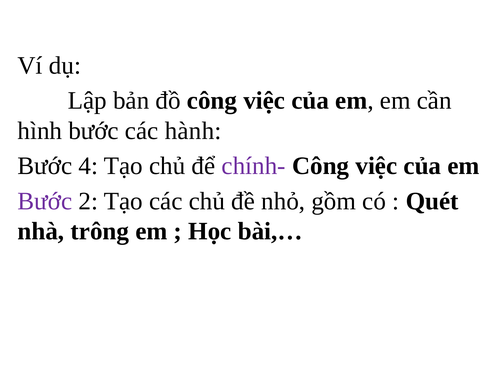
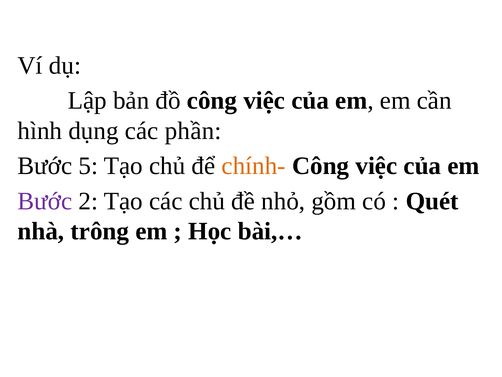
hình bước: bước -> dụng (94, 131)
hành: hành -> phần (193, 131)
4: 4 -> 5 (88, 166)
chính- colour: purple -> orange (254, 166)
